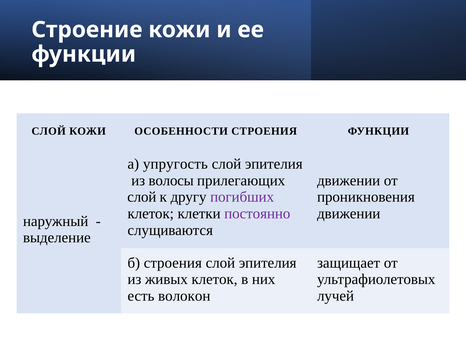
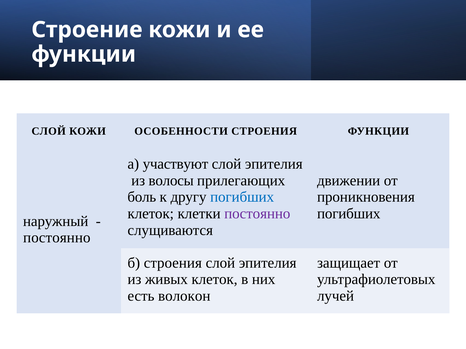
упругость: упругость -> участвуют (176, 164)
слой: слой -> боль (142, 197)
погибших colour: purple -> blue (242, 197)
движении: движении -> погибших (349, 214)
выделение: выделение -> постоянно (57, 238)
